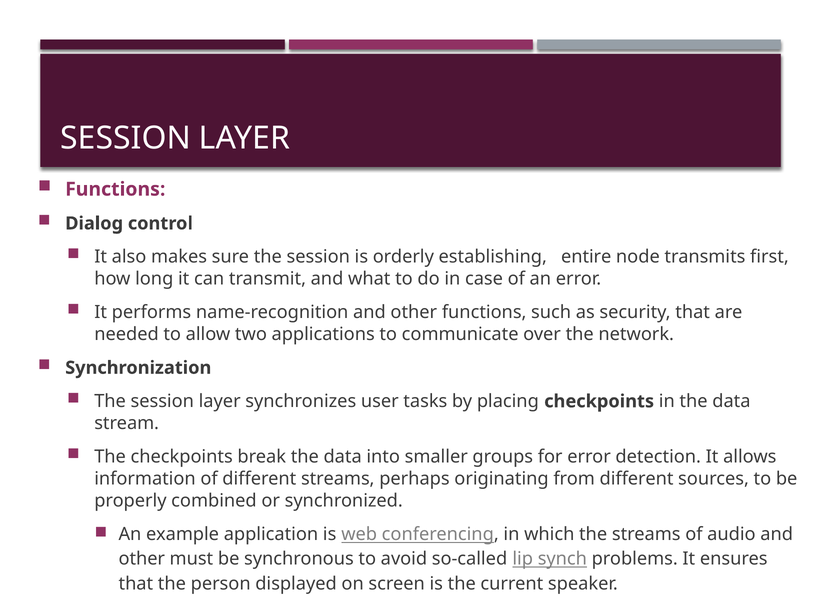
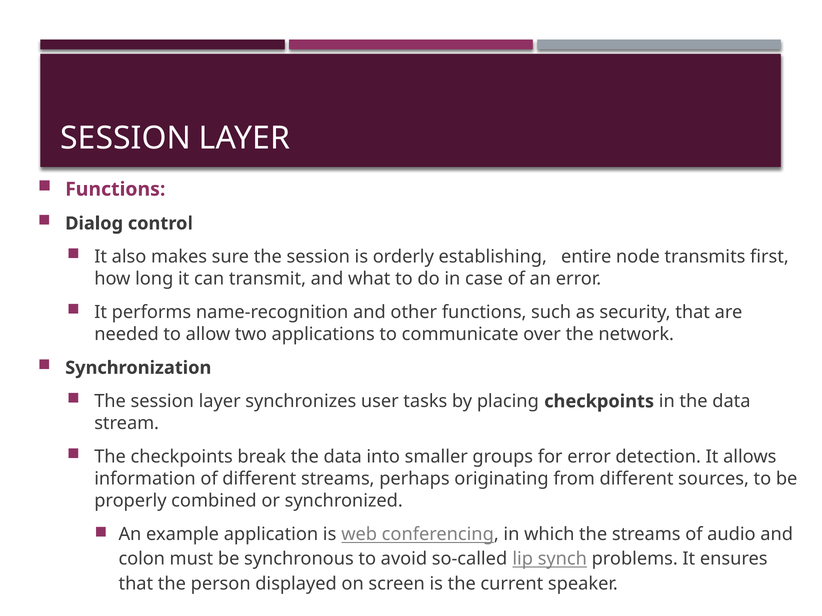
other: other -> colon (142, 559)
